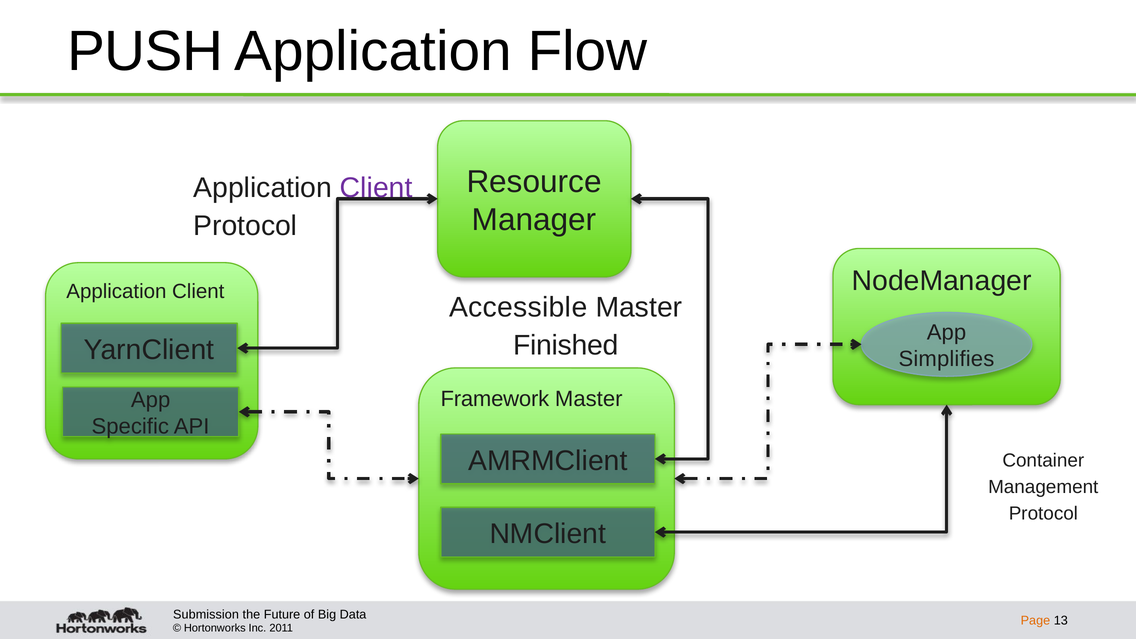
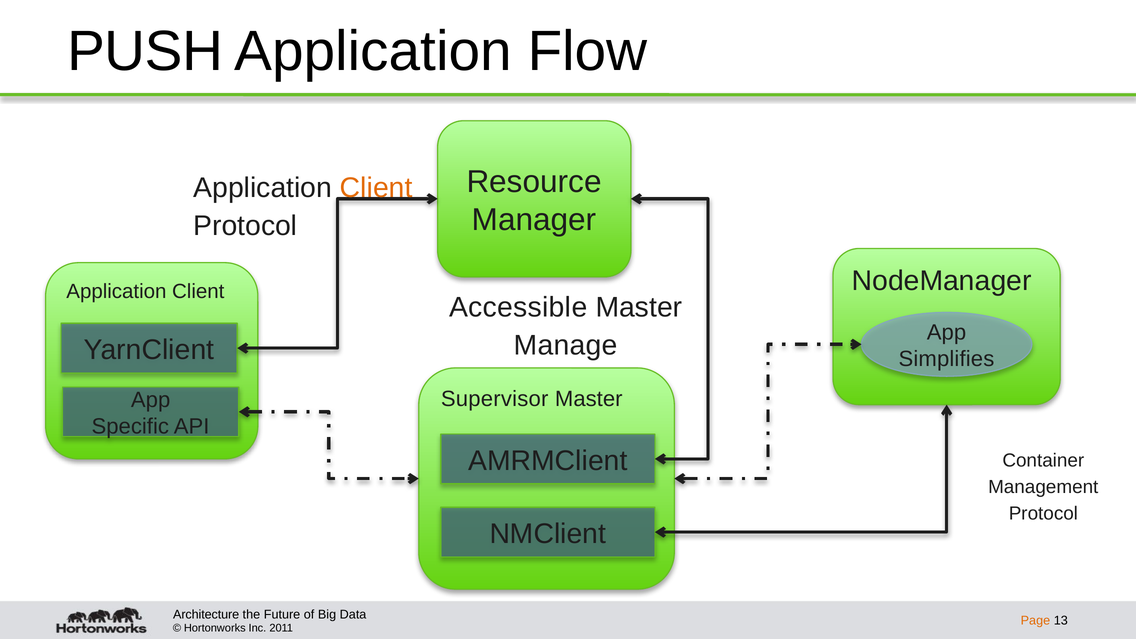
Client colour: purple -> orange (376, 188)
Finished: Finished -> Manage (566, 345)
Framework: Framework -> Supervisor (495, 399)
Submission: Submission -> Architecture (206, 614)
